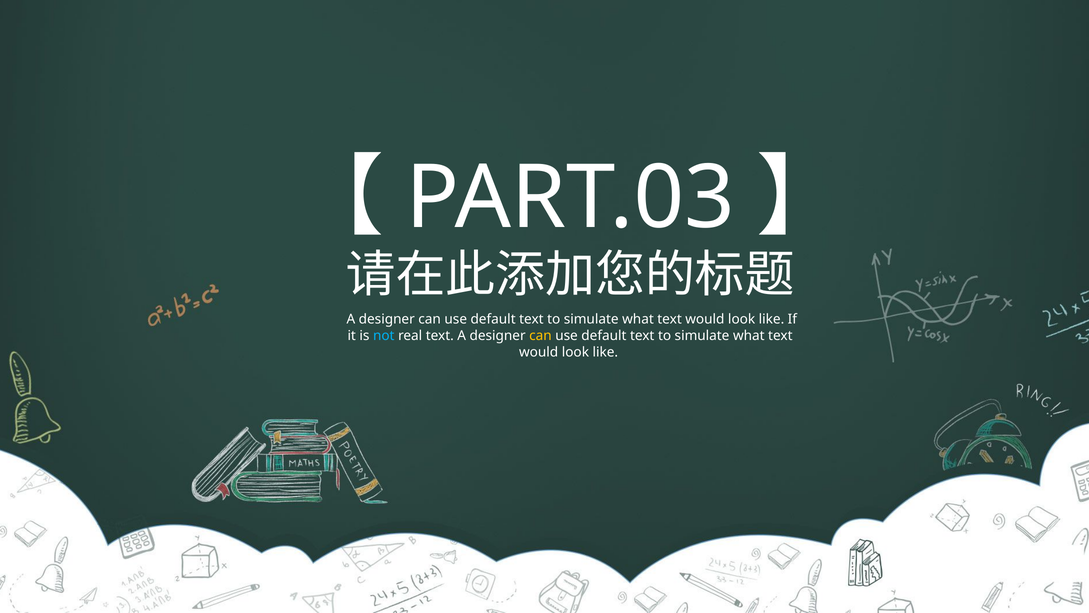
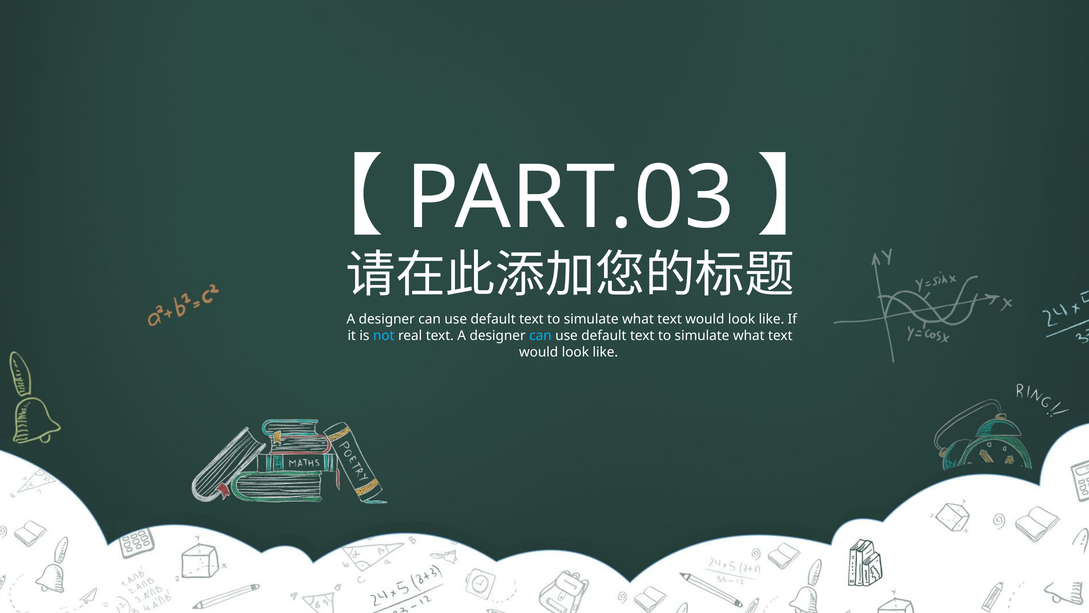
can colour: yellow -> light blue (540, 336)
